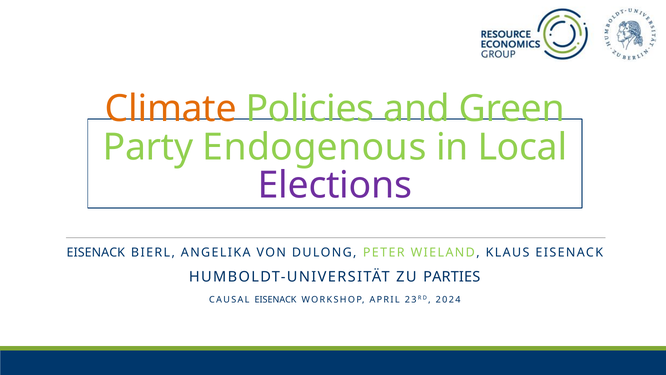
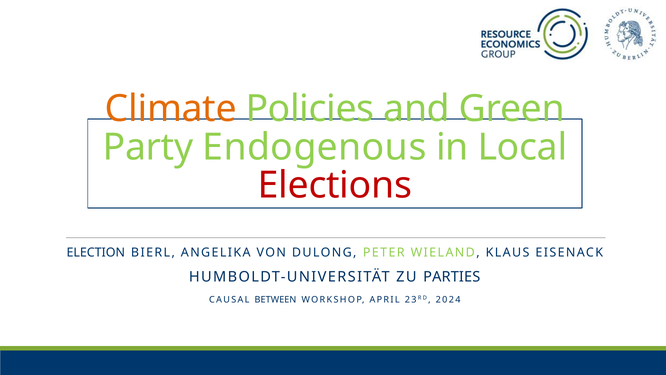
Elections colour: purple -> red (335, 185)
EISENACK: EISENACK -> ELECTION (96, 253)
CAUSAL EISENACK: EISENACK -> BETWEEN (275, 299)
